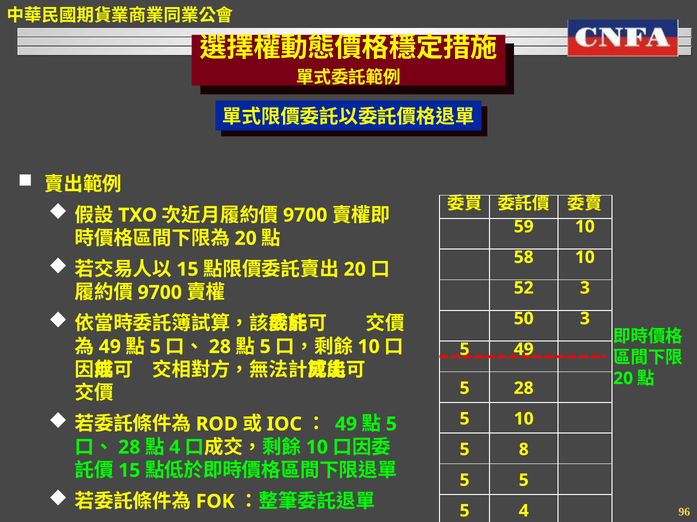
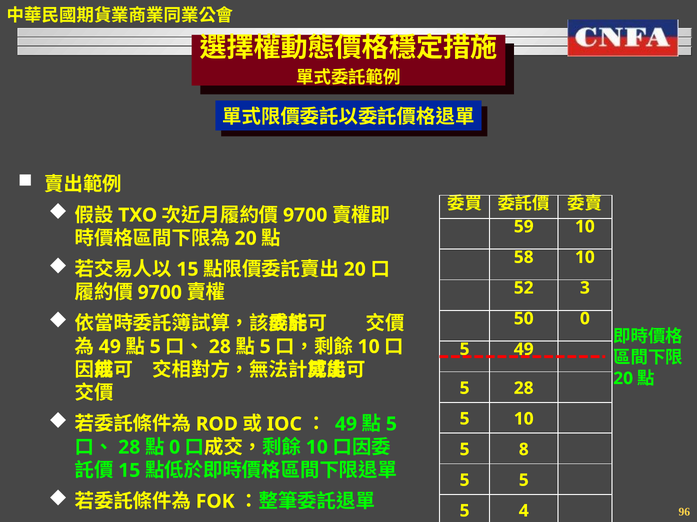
50 3: 3 -> 0 (585, 319)
4: 4 -> 0 (175, 448)
